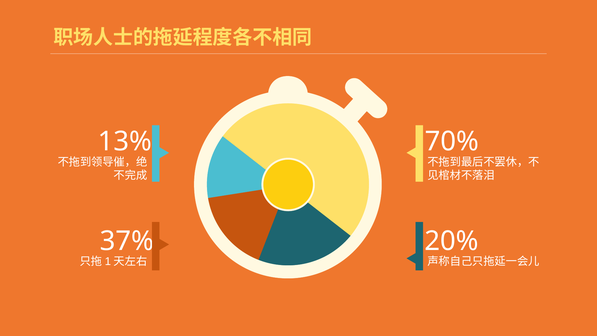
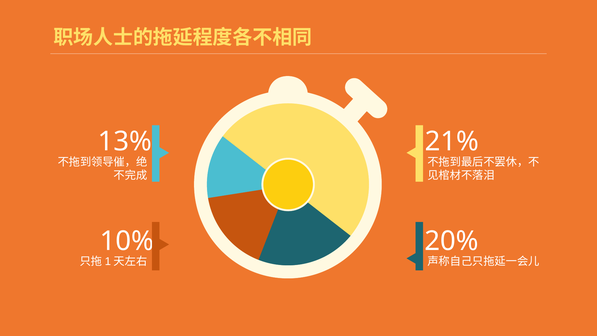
70%: 70% -> 21% (452, 141)
37%: 37% -> 10% (127, 241)
